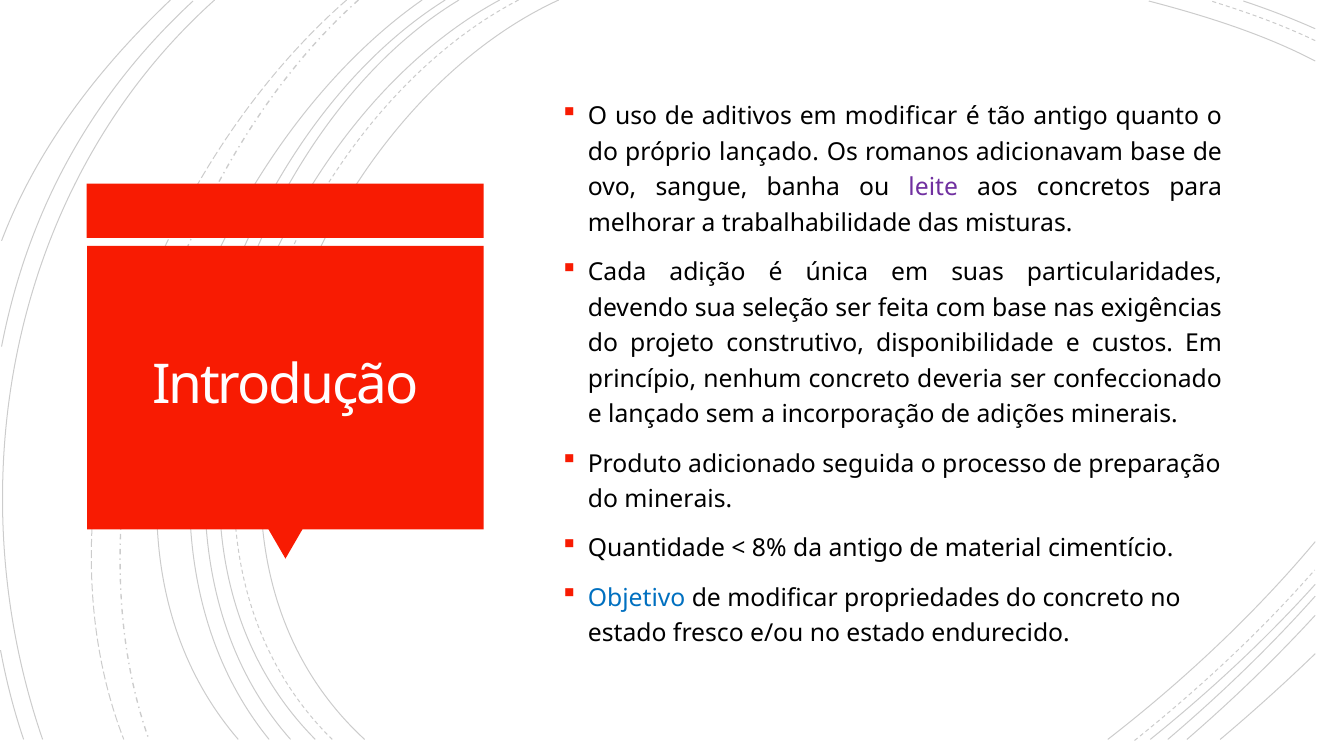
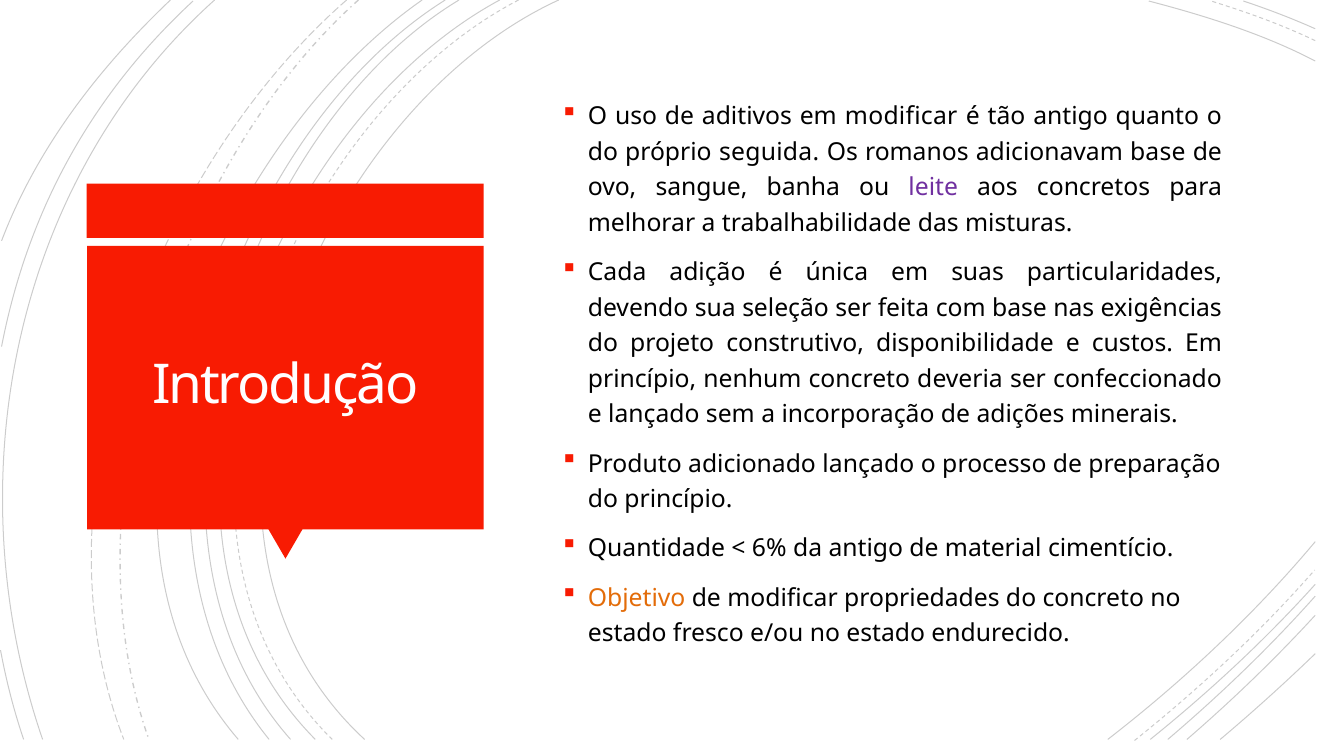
próprio lançado: lançado -> seguida (769, 152)
adicionado seguida: seguida -> lançado (868, 464)
do minerais: minerais -> princípio (678, 500)
8%: 8% -> 6% (769, 549)
Objetivo colour: blue -> orange (637, 598)
